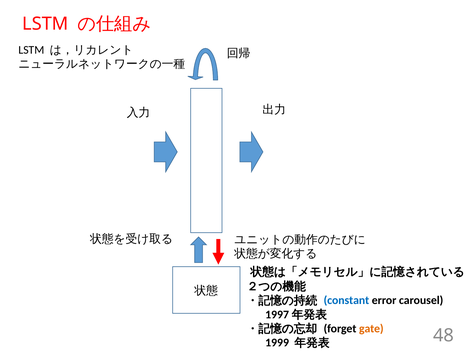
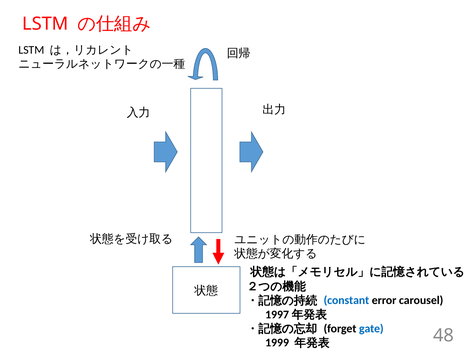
gate colour: orange -> blue (371, 328)
